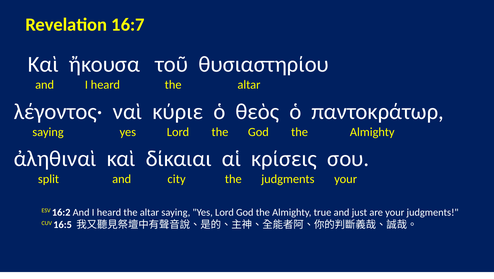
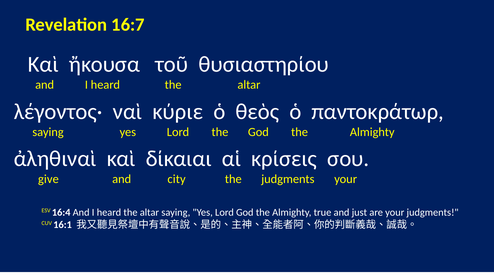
split: split -> give (48, 179)
16:2: 16:2 -> 16:4 (61, 212)
16:5: 16:5 -> 16:1 (63, 224)
